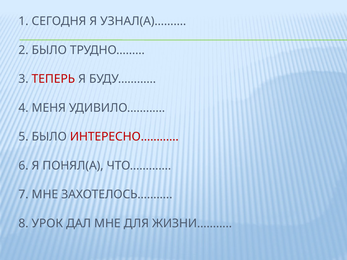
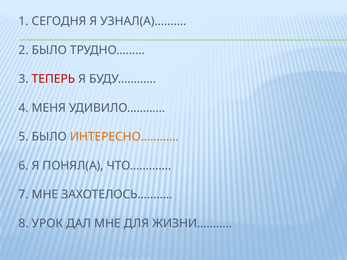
ИНТЕРЕСНО………… colour: red -> orange (124, 137)
